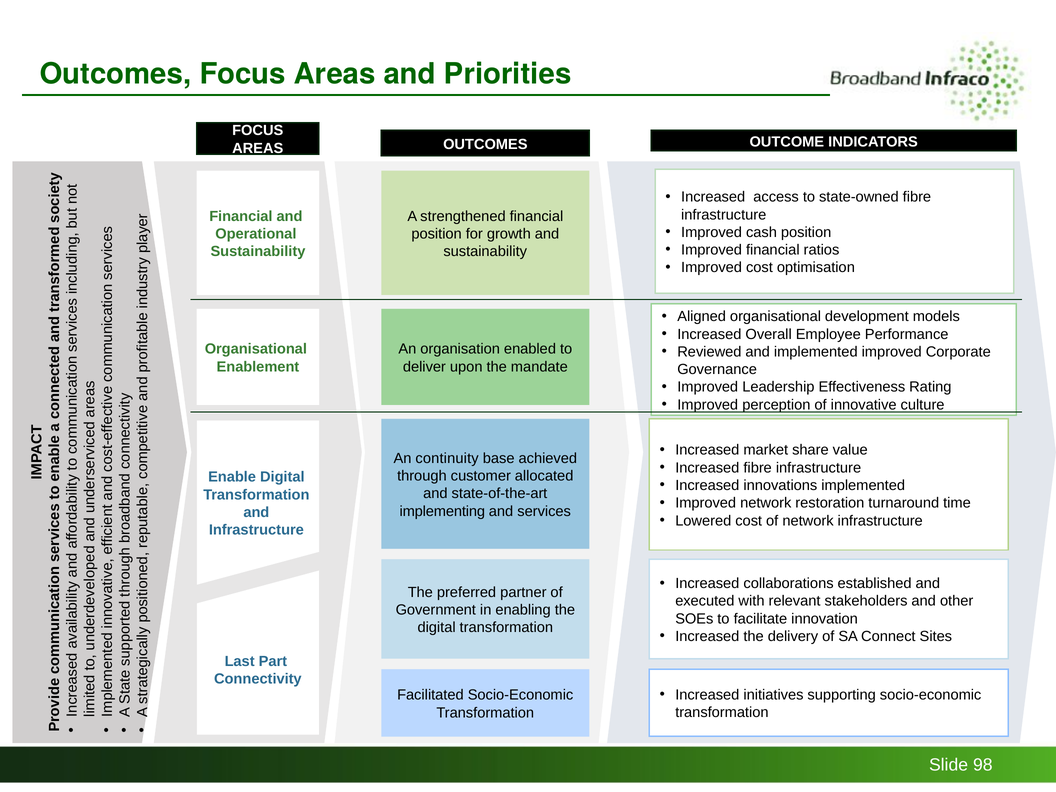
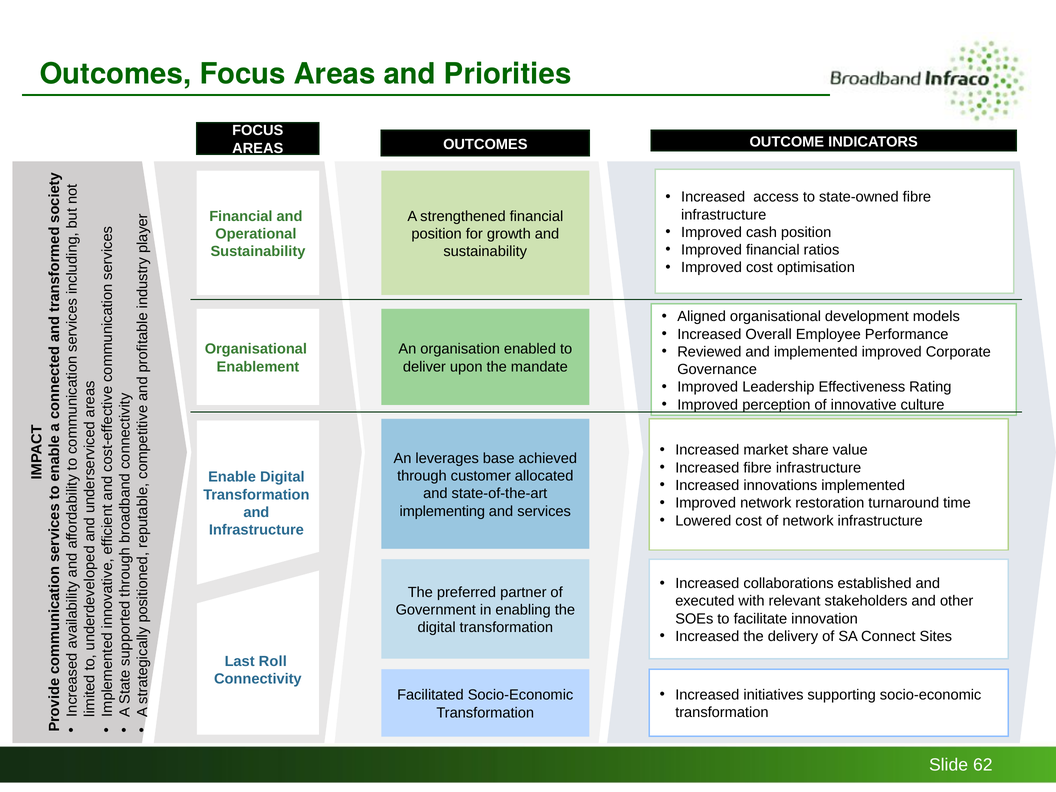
continuity: continuity -> leverages (447, 458)
Part: Part -> Roll (273, 661)
98: 98 -> 62 (983, 765)
